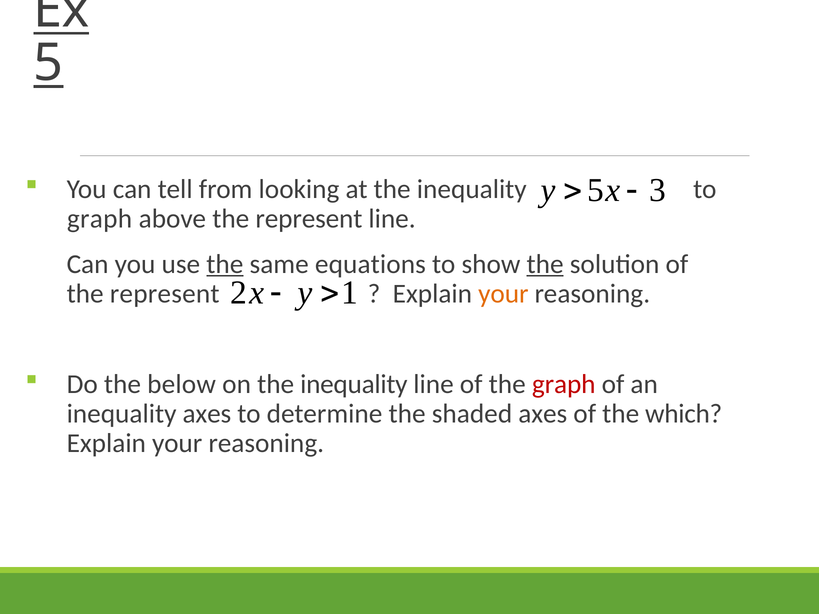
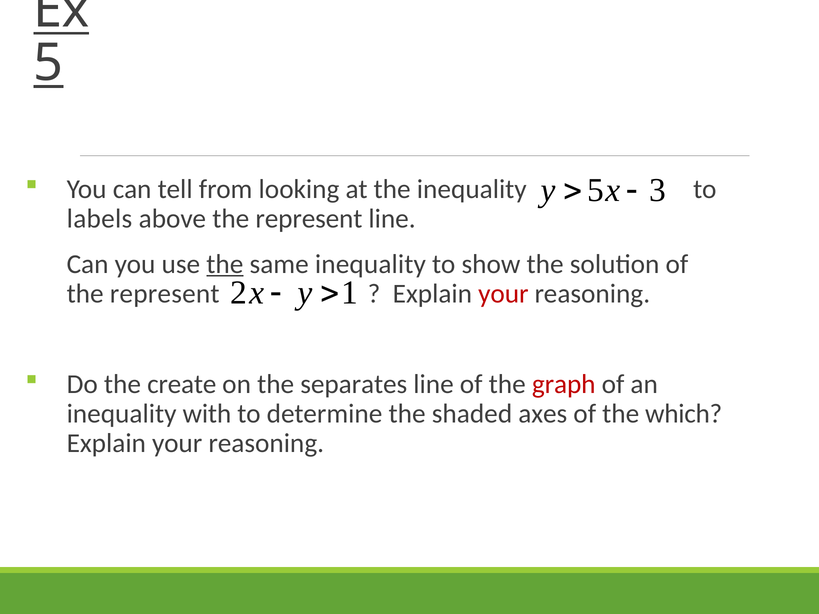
graph: graph -> labels (100, 219)
same equations: equations -> inequality (370, 264)
the underline: present -> none (545, 264)
your colour: orange -> red (503, 294)
below: below -> create (182, 384)
on the inequality: inequality -> separates (354, 384)
inequality axes: axes -> with (207, 414)
